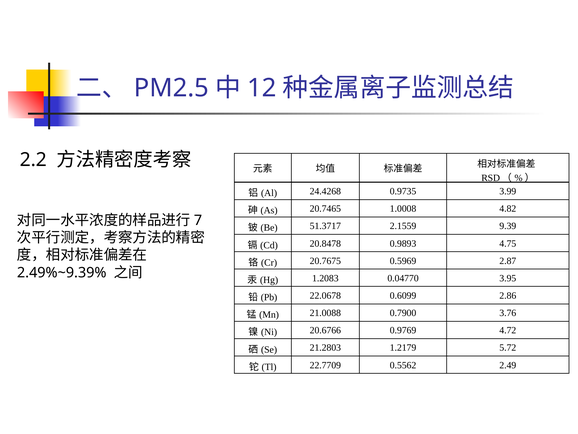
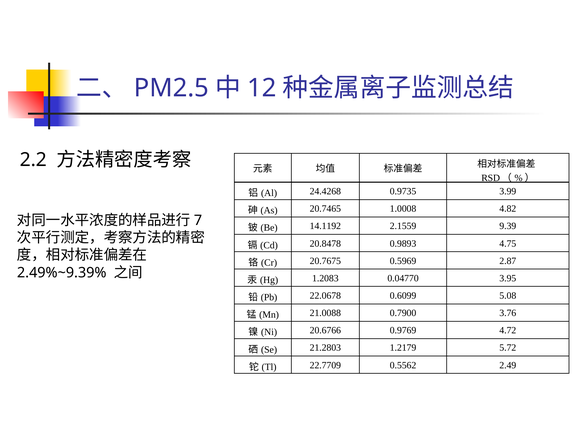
51.3717: 51.3717 -> 14.1192 (325, 226)
2.86: 2.86 -> 5.08 (508, 295)
